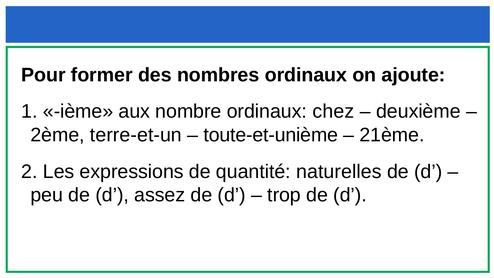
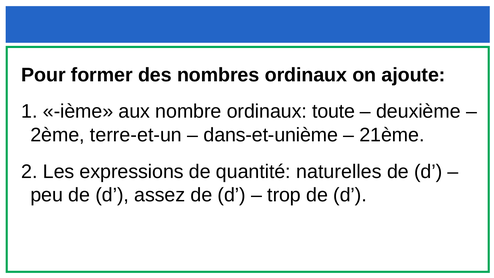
chez: chez -> toute (334, 111)
toute-et-unième: toute-et-unième -> dans-et-unième (271, 135)
